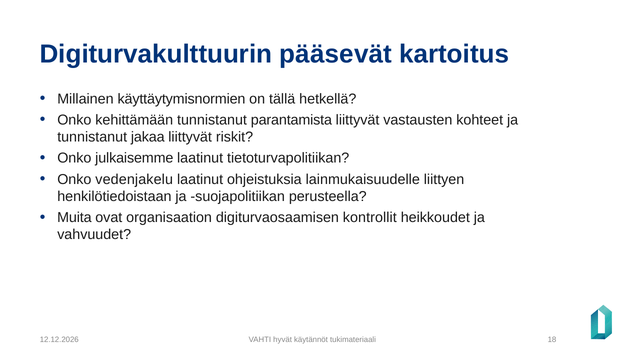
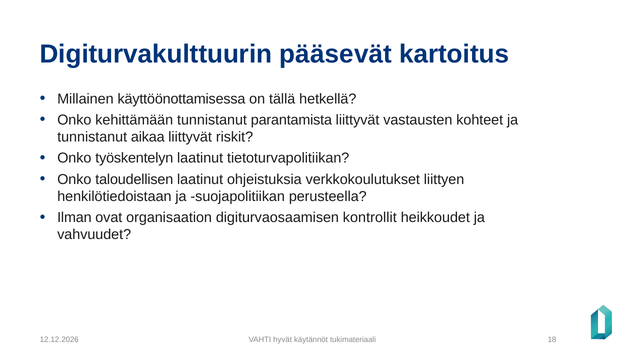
käyttäytymisnormien: käyttäytymisnormien -> käyttöönottamisessa (182, 99)
jakaa: jakaa -> aikaa (148, 137)
julkaisemme: julkaisemme -> työskentelyn (134, 158)
vedenjakelu: vedenjakelu -> taloudellisen (134, 179)
lainmukaisuudelle: lainmukaisuudelle -> verkkokoulutukset (363, 179)
Muita: Muita -> Ilman (74, 217)
